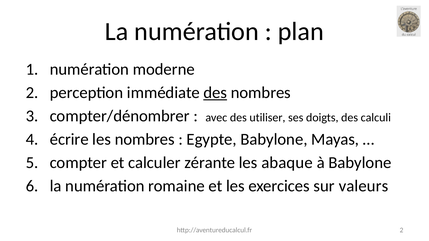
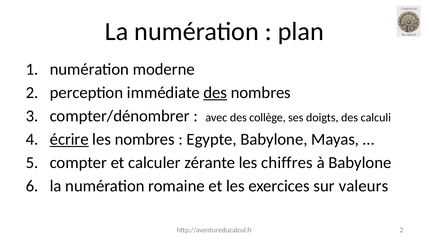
utiliser: utiliser -> collège (268, 118)
écrire underline: none -> present (69, 140)
abaque: abaque -> chiffres (287, 163)
